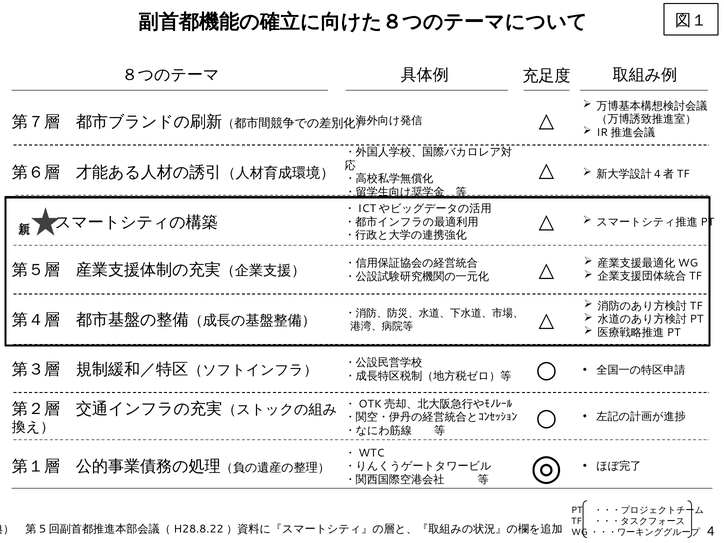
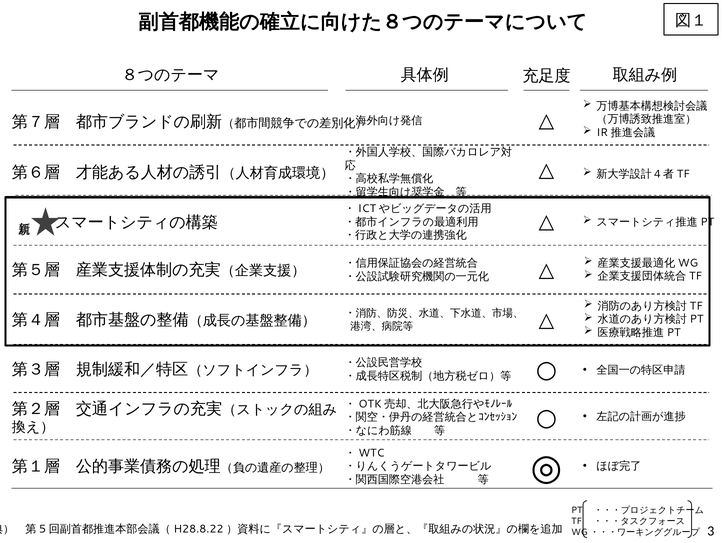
4: 4 -> 3 (711, 531)
